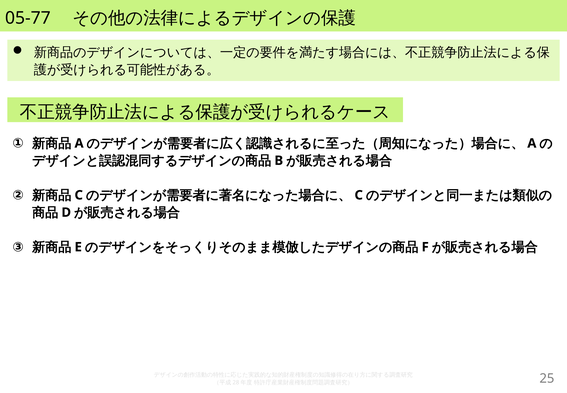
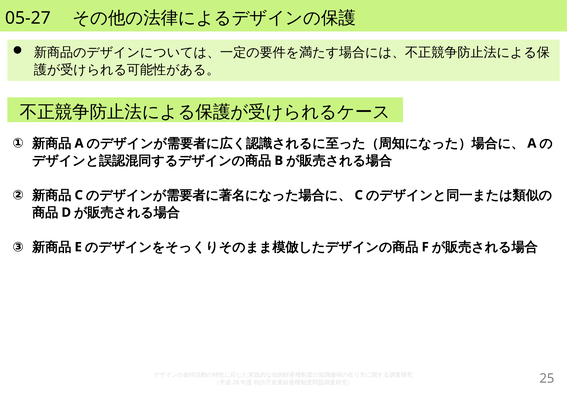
05-77: 05-77 -> 05-27 (28, 18)
